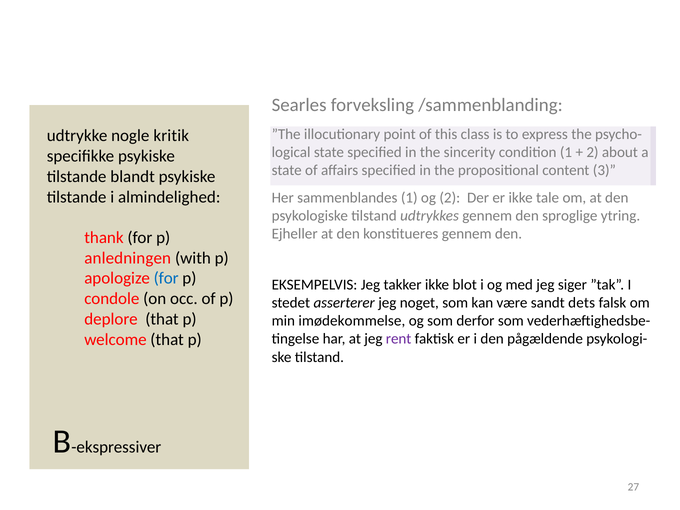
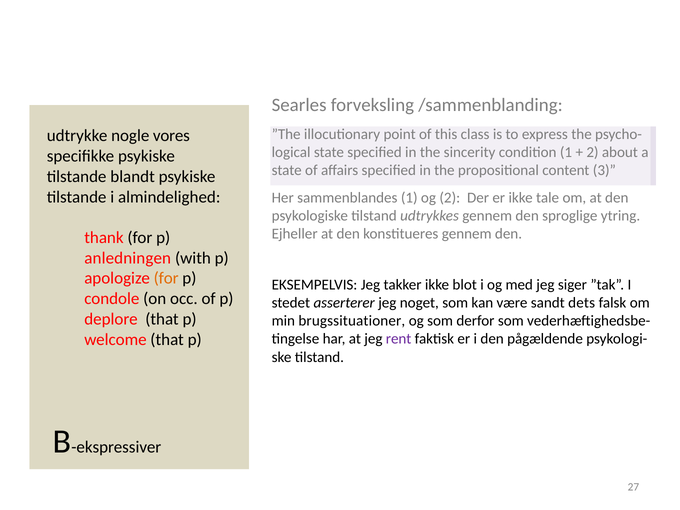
kritik: kritik -> vores (171, 136)
for colour: blue -> orange (166, 278)
imødekommelse: imødekommelse -> brugssituationer (352, 321)
